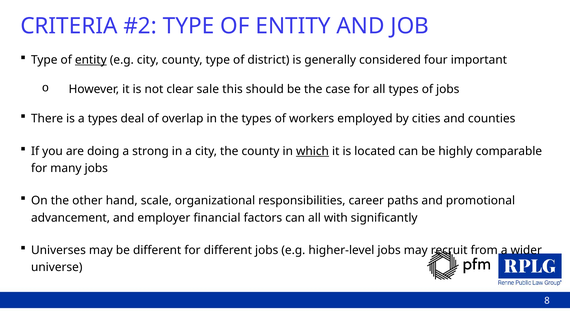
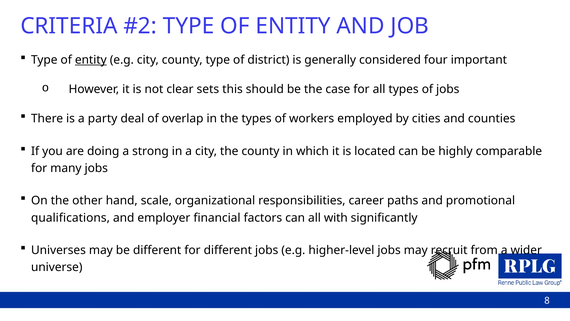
sale: sale -> sets (208, 89)
a types: types -> party (103, 119)
which underline: present -> none (313, 151)
advancement: advancement -> qualifications (70, 217)
